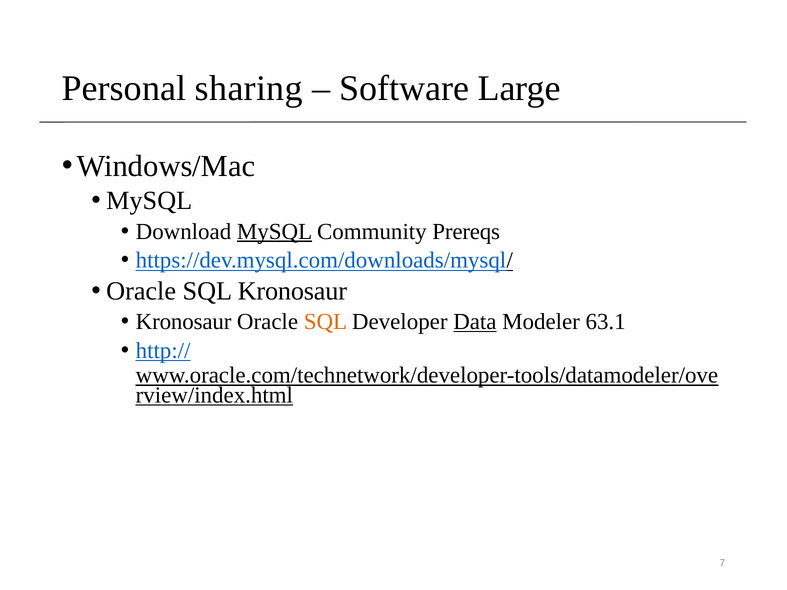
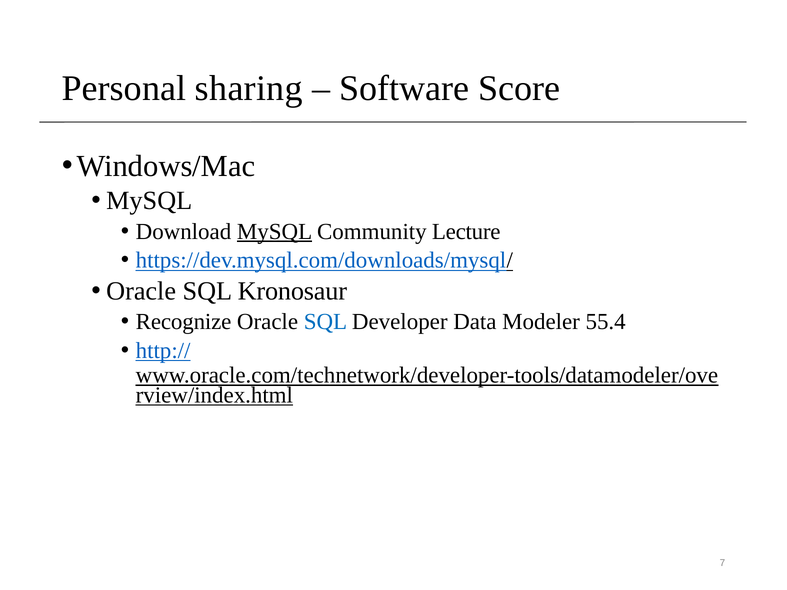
Large: Large -> Score (519, 88)
Prereqs: Prereqs -> Lecture (466, 232)
Kronosaur: Kronosaur -> Recognize (184, 322)
SQL colour: orange -> blue (325, 322)
Data underline: present -> none (475, 322)
63.1: 63.1 -> 55.4 (606, 322)
